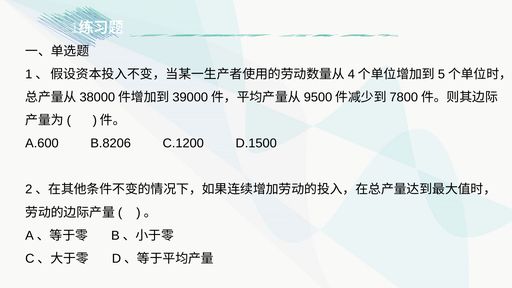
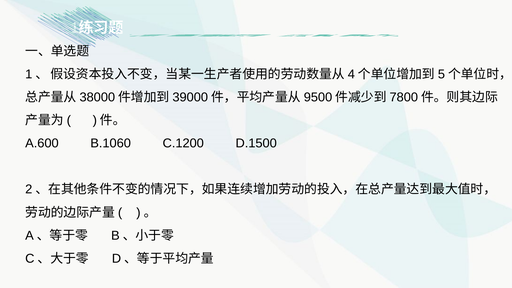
B.8206: B.8206 -> B.1060 (111, 143)
